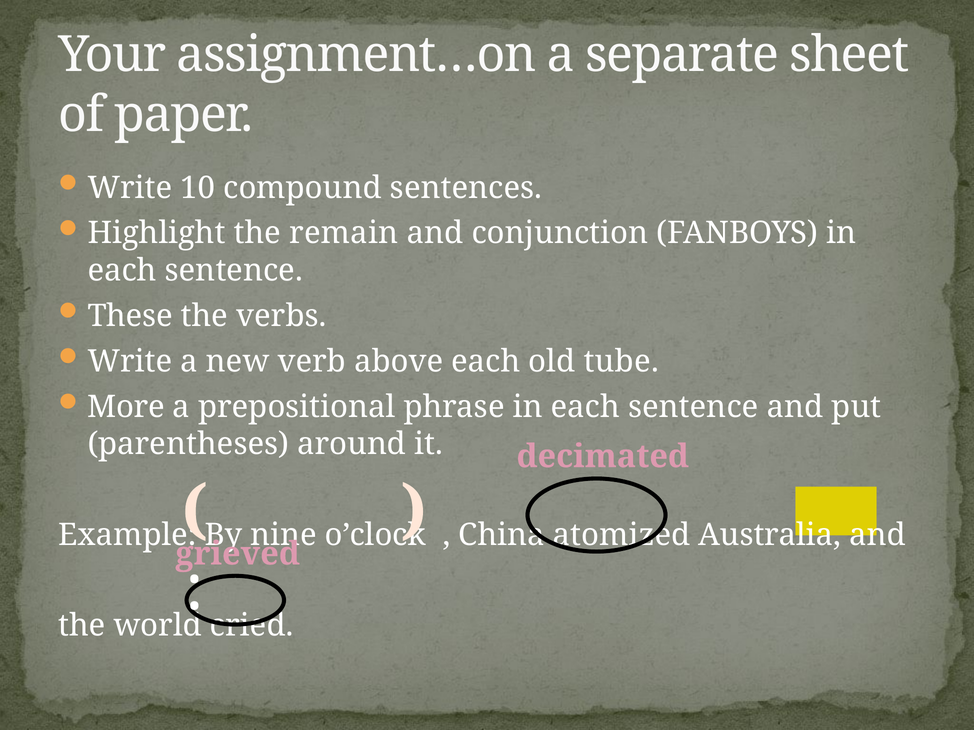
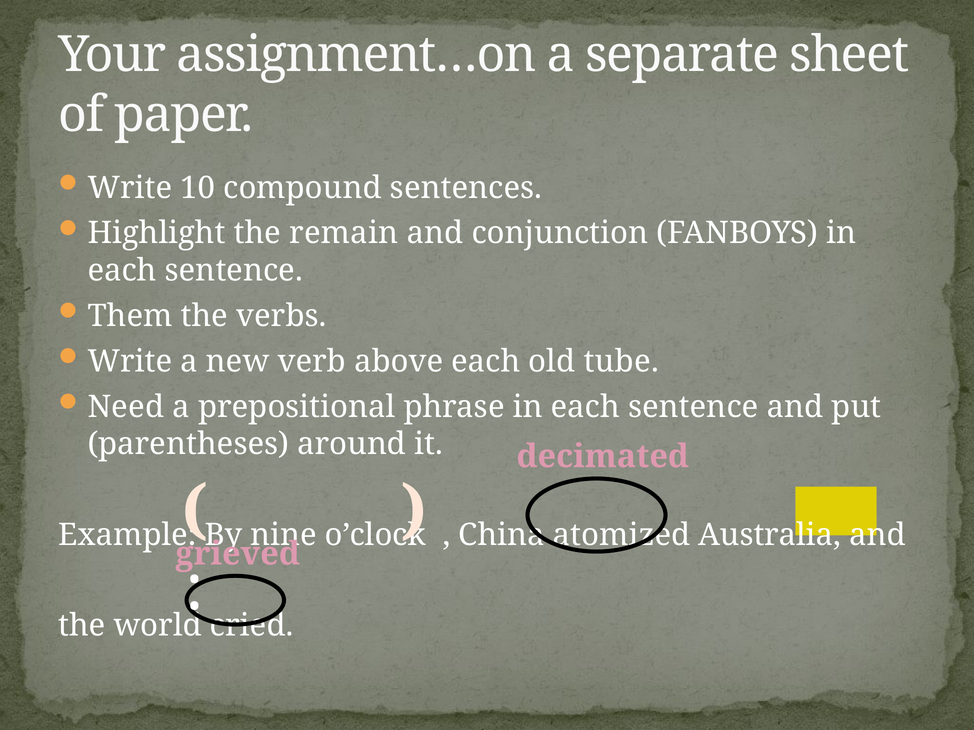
These: These -> Them (130, 316)
More: More -> Need (126, 407)
